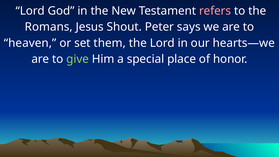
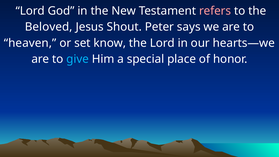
Romans: Romans -> Beloved (49, 27)
them: them -> know (110, 43)
give colour: light green -> light blue (78, 59)
